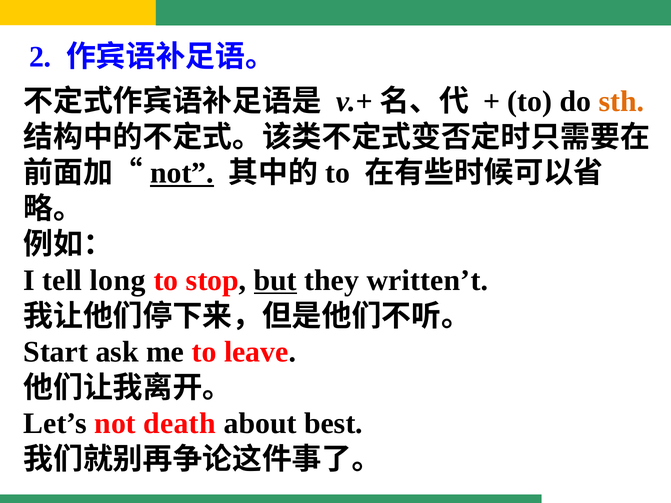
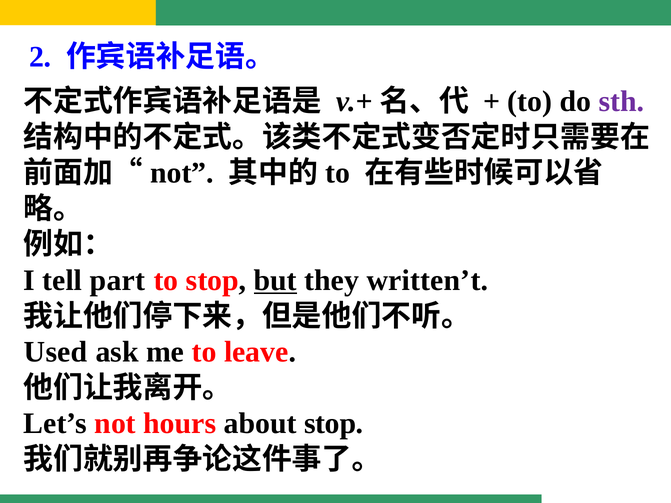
sth colour: orange -> purple (621, 102)
not underline: present -> none (182, 173)
long: long -> part (118, 281)
Start: Start -> Used (56, 352)
death: death -> hours (180, 424)
about best: best -> stop (334, 424)
